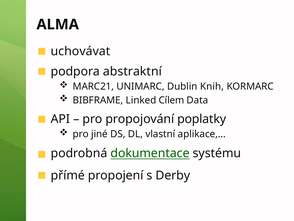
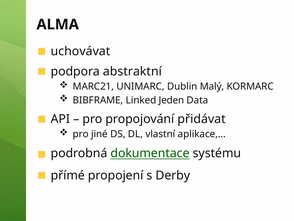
Knih: Knih -> Malý (212, 86)
Cílem: Cílem -> Jeden (171, 100)
poplatky: poplatky -> přidávat (202, 119)
